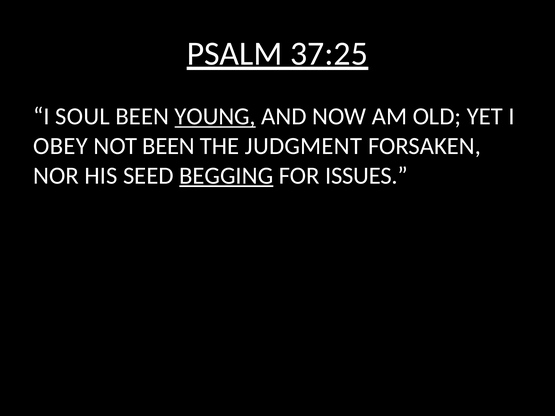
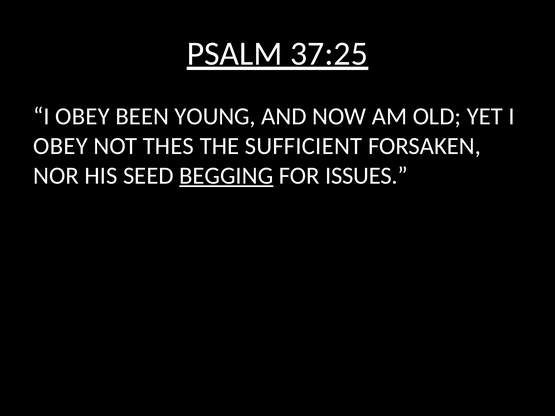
SOUL: SOUL -> OBEY (83, 116)
YOUNG underline: present -> none (215, 116)
NOT BEEN: BEEN -> THES (168, 146)
JUDGMENT: JUDGMENT -> SUFFICIENT (303, 146)
